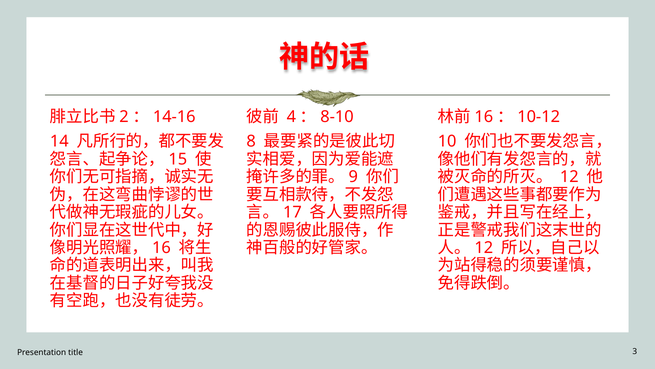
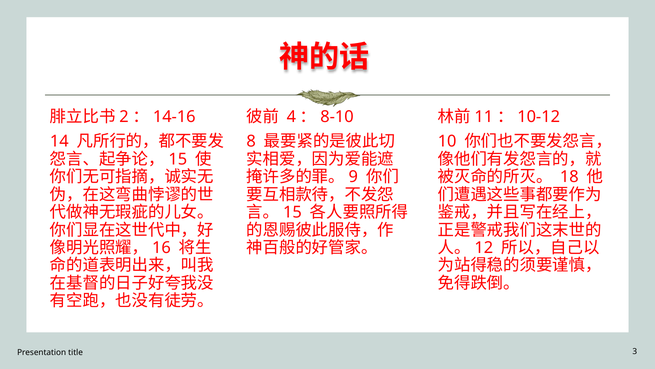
16: 16 -> 11 (484, 117)
12: 12 -> 18 (569, 177)
17: 17 -> 15 (292, 212)
